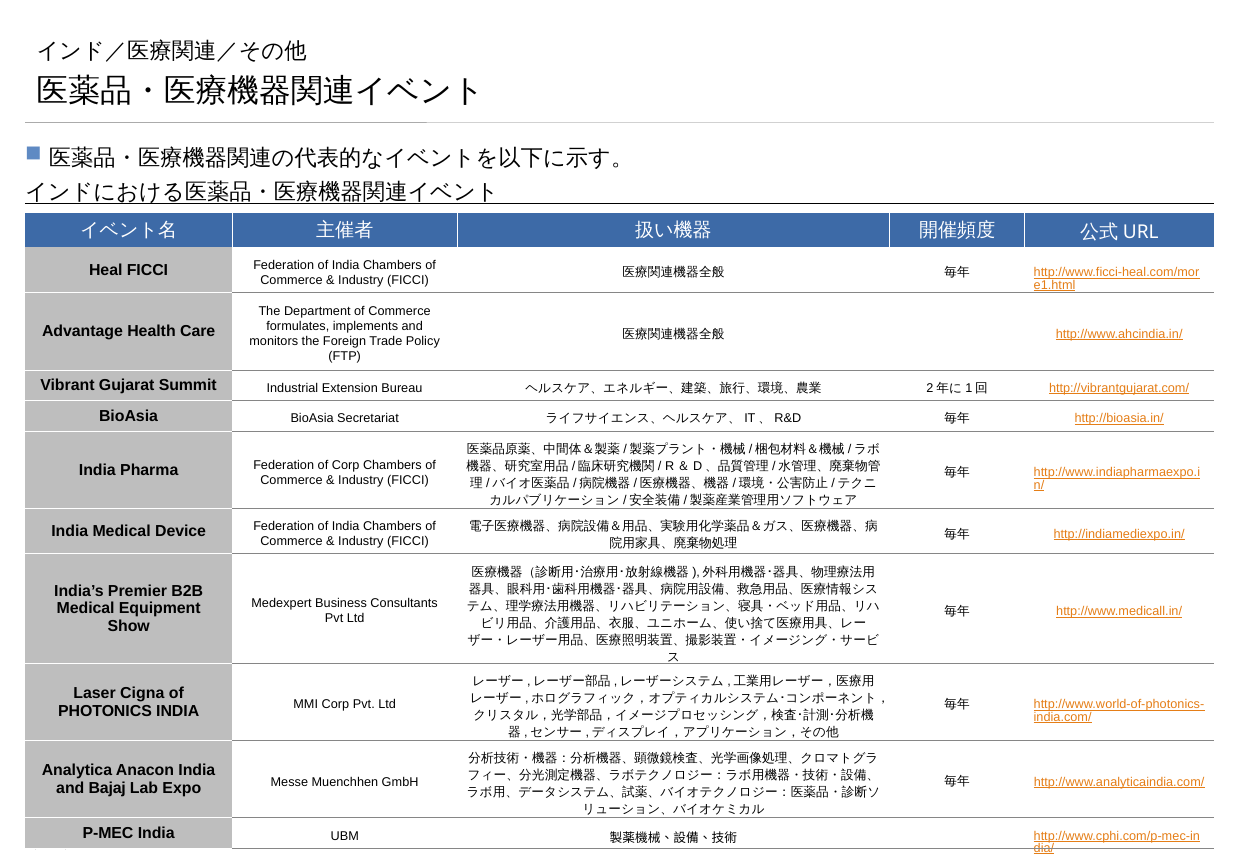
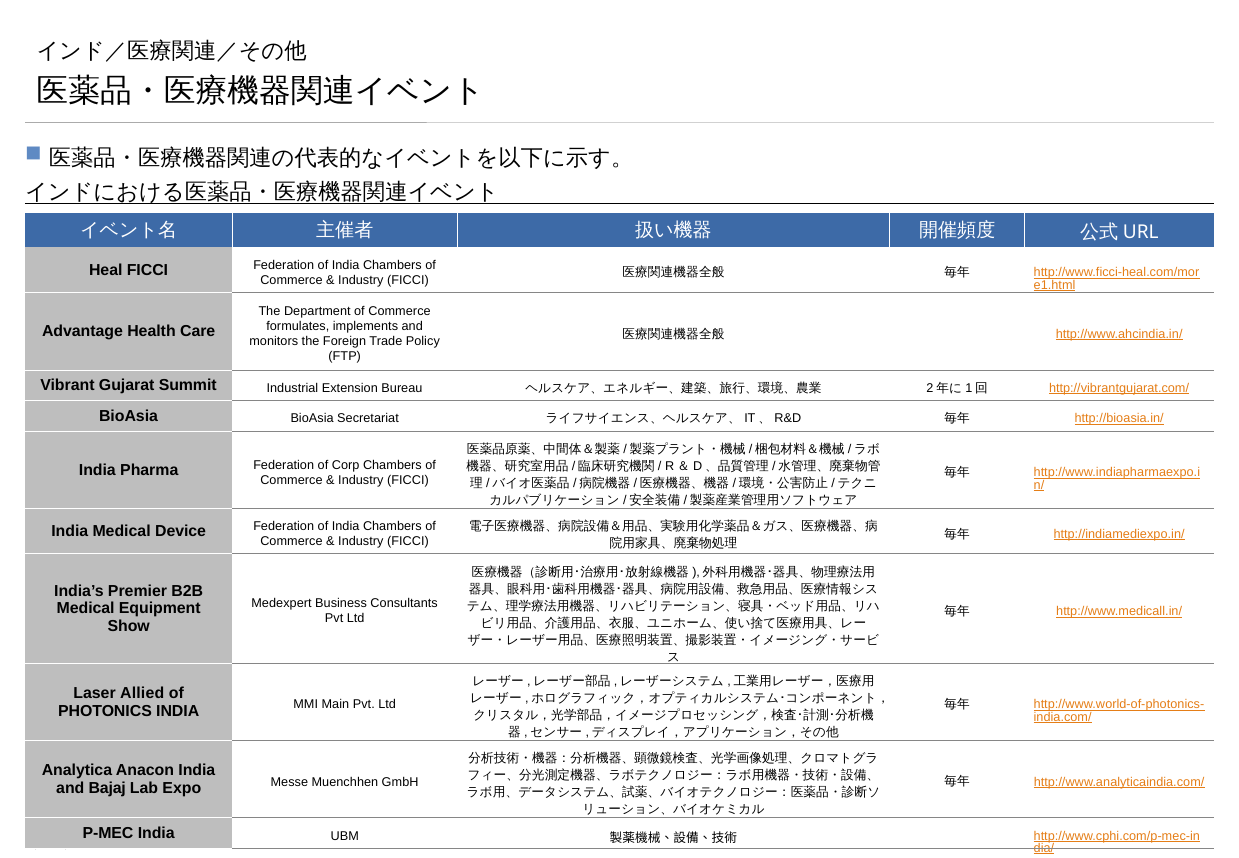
Cigna: Cigna -> Allied (142, 693)
MMI Corp: Corp -> Main (335, 704)
